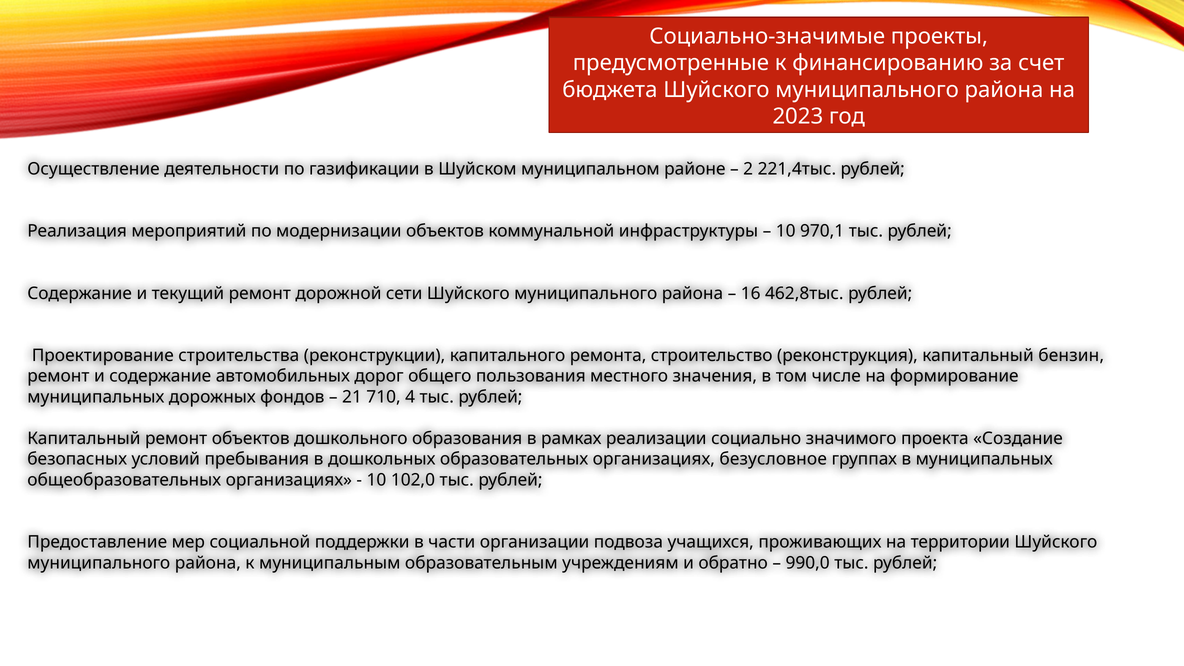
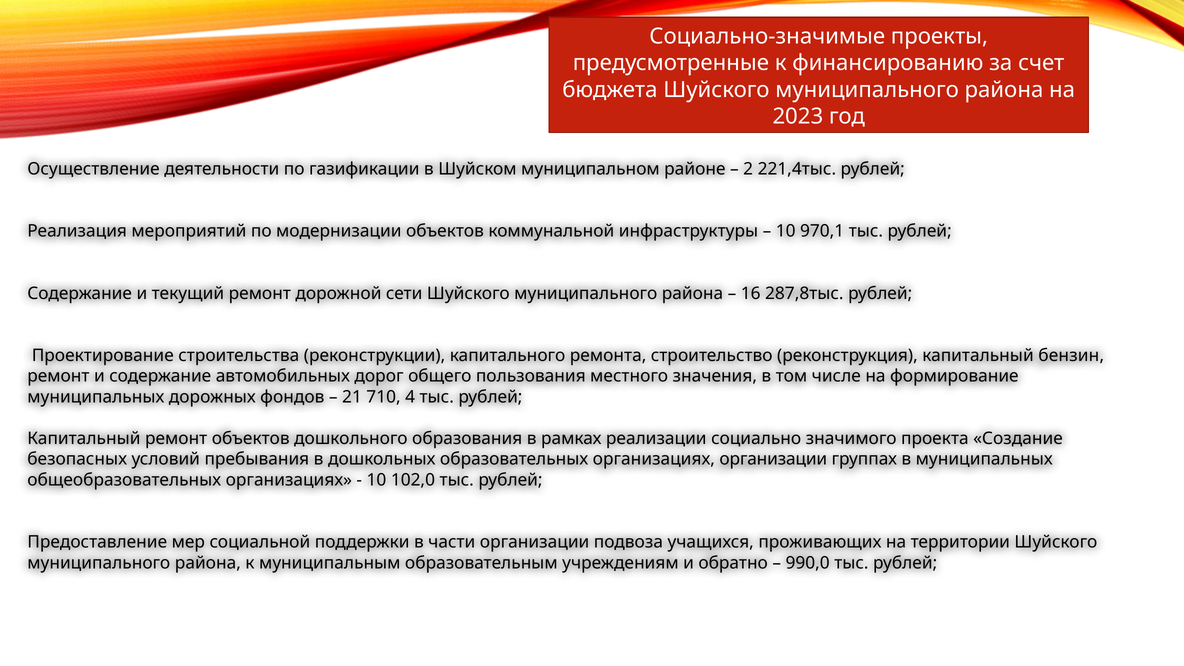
462,8тыс: 462,8тыс -> 287,8тыс (804, 293)
организациях безусловное: безусловное -> организации (773, 459)
